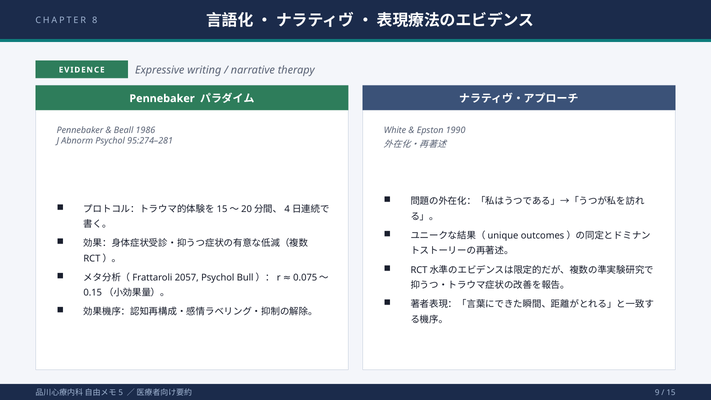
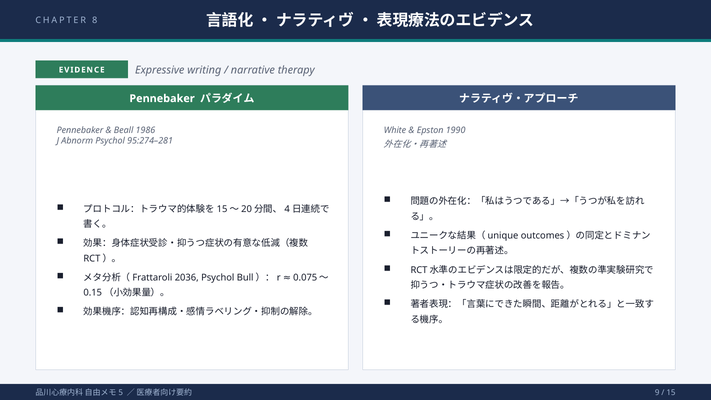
2057: 2057 -> 2036 (187, 277)
